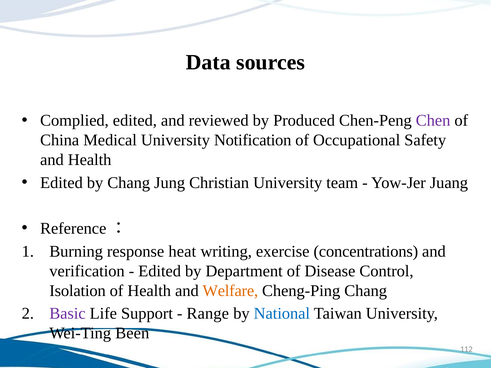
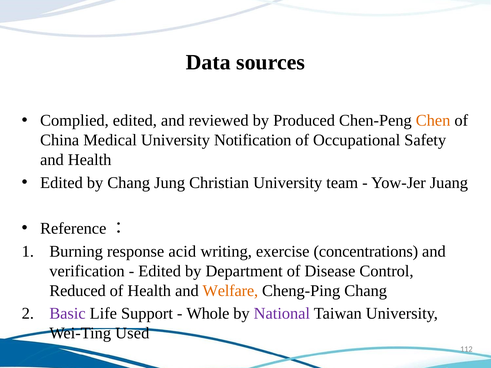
Chen colour: purple -> orange (433, 121)
heat: heat -> acid (182, 252)
Isolation: Isolation -> Reduced (78, 291)
Range: Range -> Whole (208, 314)
National colour: blue -> purple (282, 314)
Been: Been -> Used (132, 333)
